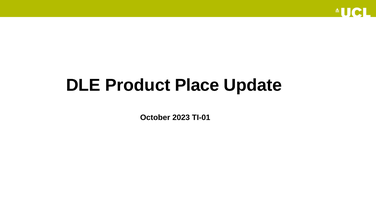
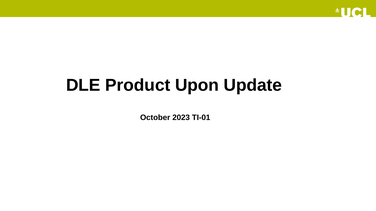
Place: Place -> Upon (197, 86)
